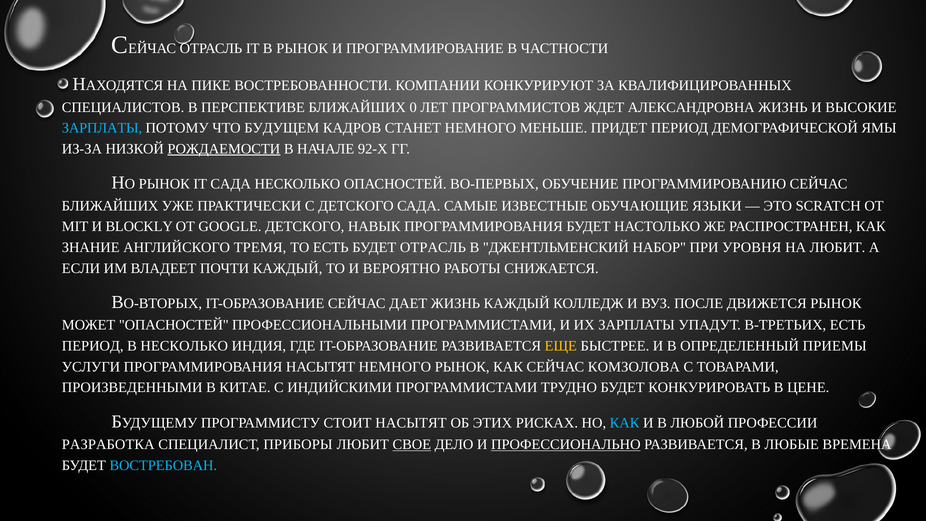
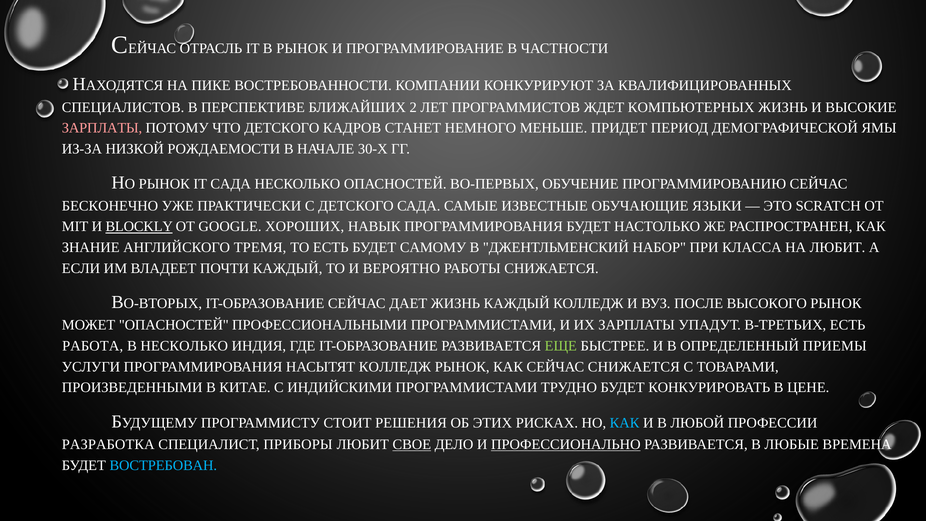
0: 0 -> 2 (413, 107)
АЛЕКСАНДРОВНА: АЛЕКСАНДРОВНА -> КОМПЬЮТЕРНЫХ (691, 107)
ЗАРПЛАТЫ colour: light blue -> pink (102, 128)
ЧТО БУДУЩЕМ: БУДУЩЕМ -> ДЕТСКОГО (282, 128)
РОЖДАЕМОСТИ underline: present -> none (224, 149)
92-Х: 92-Х -> 30-Х (373, 149)
БЛИЖАЙШИХ: БЛИЖАЙШИХ -> БЕСКОНЕЧНО (110, 206)
BLOCKLY underline: none -> present (139, 227)
GOOGLE ДЕТСКОГО: ДЕТСКОГО -> ХОРОШИХ (305, 227)
БУДЕТ ОТРАСЛЬ: ОТРАСЛЬ -> САМОМУ (433, 247)
УРОВНЯ: УРОВНЯ -> КЛАССА (752, 247)
ДВИЖЕТСЯ: ДВИЖЕТСЯ -> ВЫСОКОГО (767, 304)
ПЕРИОД: ПЕРИОД -> РАБОТА (93, 346)
ЕЩЕ colour: yellow -> light green (561, 346)
НАСЫТЯТ НЕМНОГО: НЕМНОГО -> КОЛЛЕДЖ (395, 367)
СЕЙЧАС КОМЗОЛОВА: КОМЗОЛОВА -> СНИЖАЕТСЯ (634, 367)
СТОИТ НАСЫТЯТ: НАСЫТЯТ -> РЕШЕНИЯ (411, 423)
